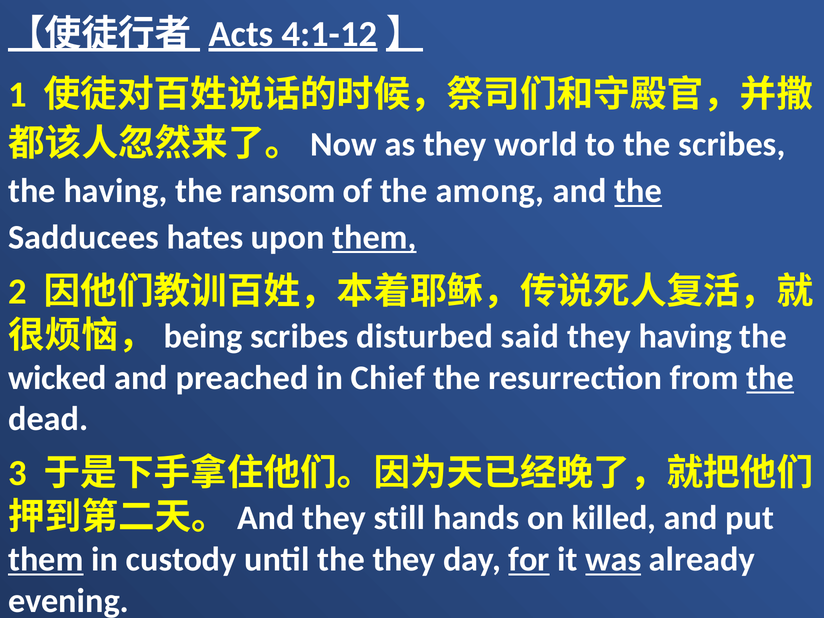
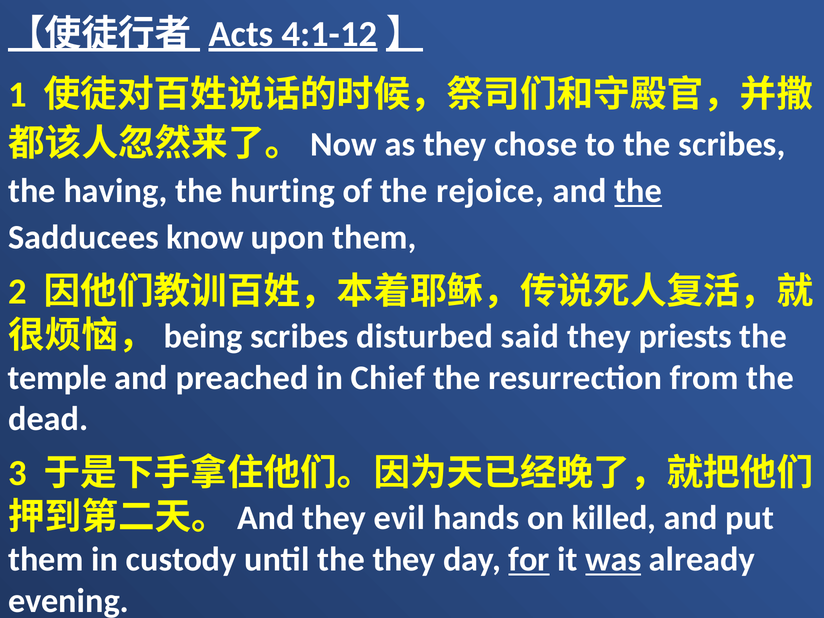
world: world -> chose (536, 145)
ransom: ransom -> hurting (283, 191)
among: among -> rejoice (490, 191)
hates: hates -> know (205, 237)
them underline: present -> none (374, 237)
they having: having -> priests (685, 336)
wicked: wicked -> temple (57, 378)
the underline: present -> none (770, 378)
still: still -> evil (399, 518)
them underline: present -> none (46, 560)
